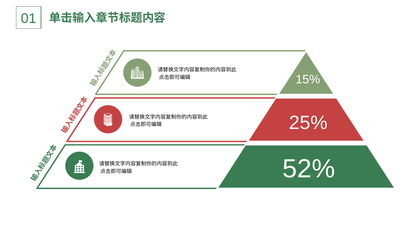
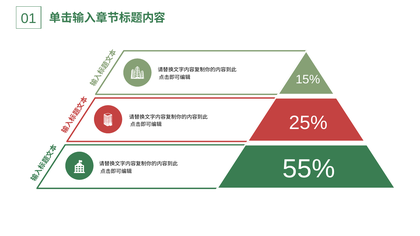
52%: 52% -> 55% (309, 169)
